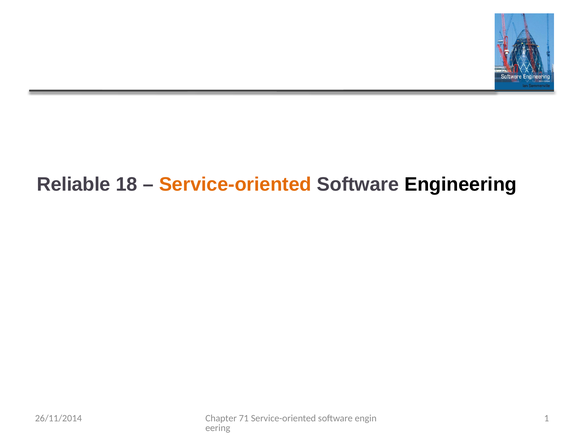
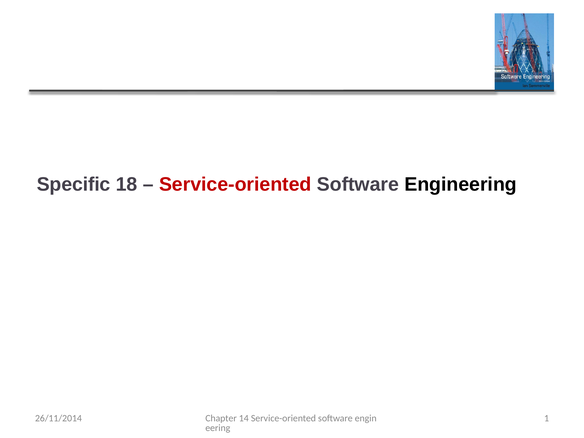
Reliable: Reliable -> Specific (74, 184)
Service-oriented colour: orange -> red (235, 184)
71: 71 -> 14 (244, 418)
